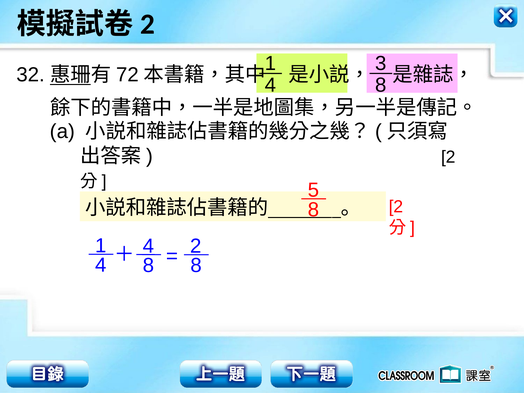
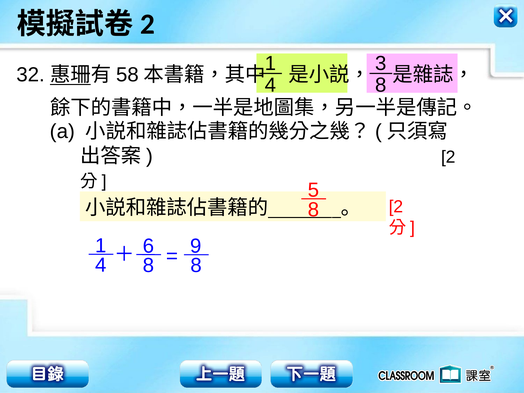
72: 72 -> 58 (127, 75)
4: 4 -> 6 (148, 246)
2: 2 -> 9 (196, 246)
